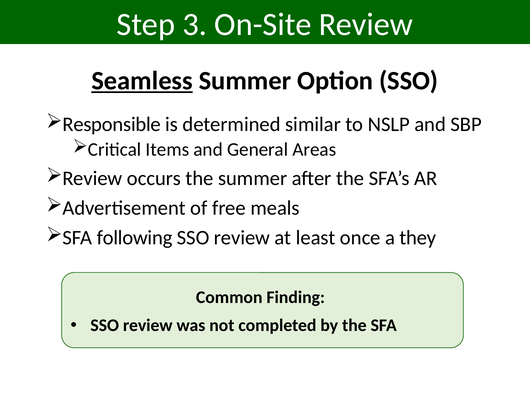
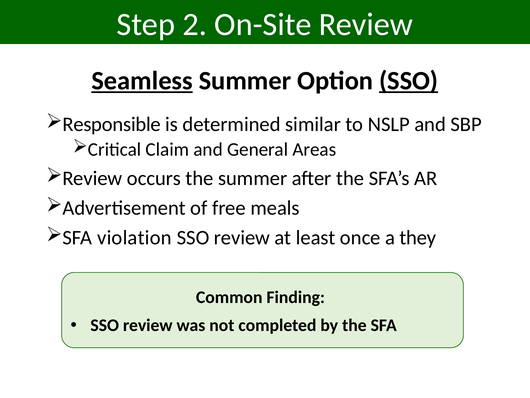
3: 3 -> 2 (195, 24)
SSO underline: none -> present (409, 81)
Items: Items -> Claim (167, 149)
following: following -> violation (134, 237)
